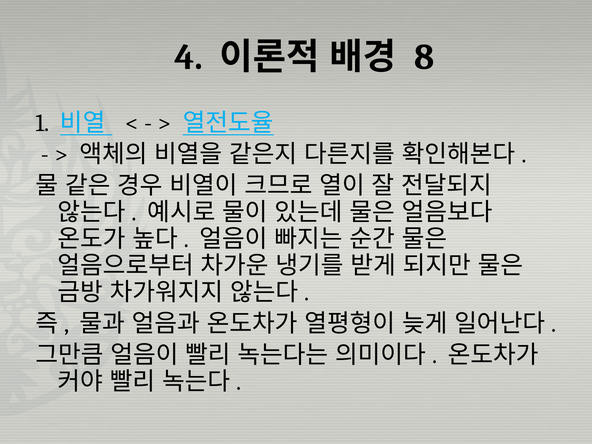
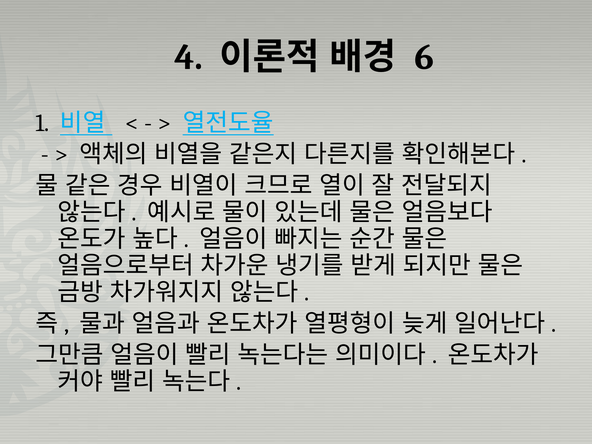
8: 8 -> 6 (424, 57)
